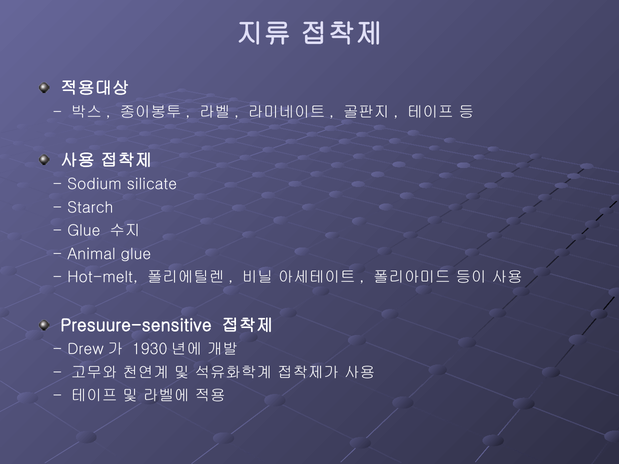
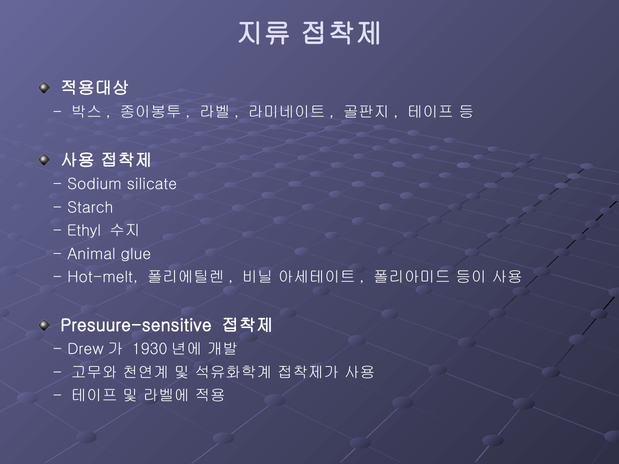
Glue: Glue -> Ethyl (84, 231)
